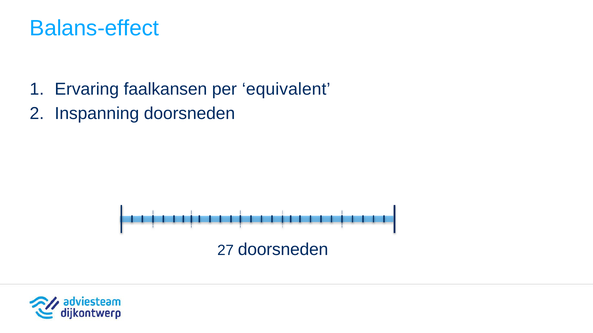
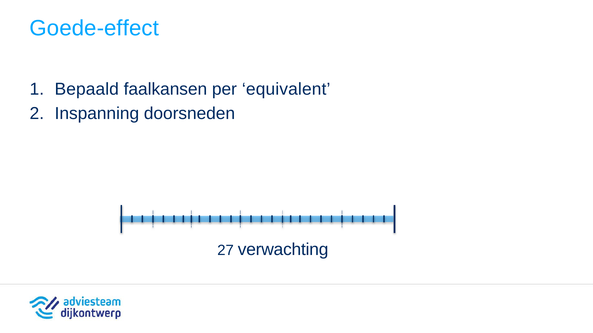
Balans-effect: Balans-effect -> Goede-effect (94, 28)
Ervaring: Ervaring -> Bepaald (87, 89)
27 doorsneden: doorsneden -> verwachting (283, 250)
